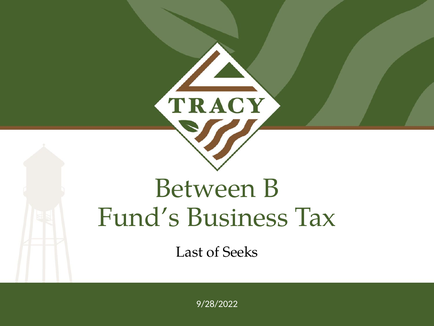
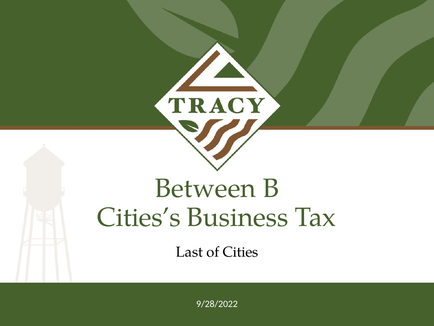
Fund’s: Fund’s -> Cities’s (139, 217)
Seeks: Seeks -> Cities (241, 252)
